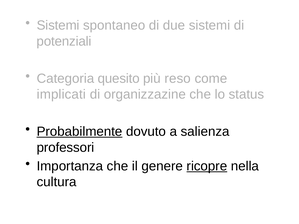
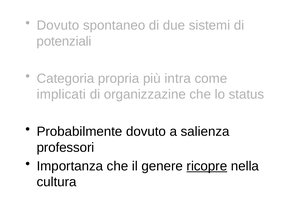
Sistemi: Sistemi -> Dovuto (58, 25)
quesito: quesito -> propria (119, 79)
reso: reso -> intra (178, 79)
Probabilmente underline: present -> none (79, 132)
